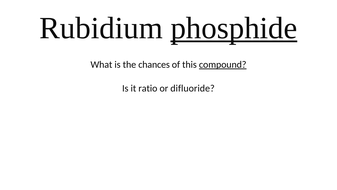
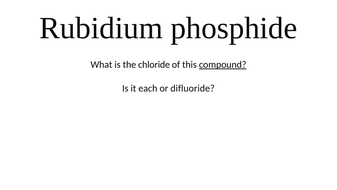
phosphide underline: present -> none (234, 28)
chances: chances -> chloride (154, 64)
ratio: ratio -> each (148, 88)
